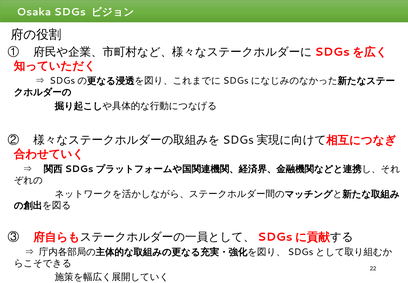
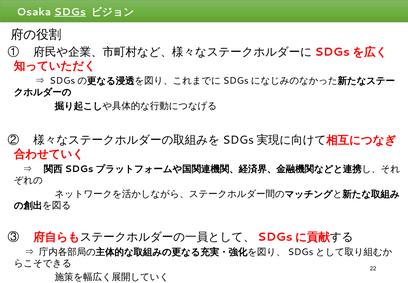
SDGs underline: none -> present (70, 12)
